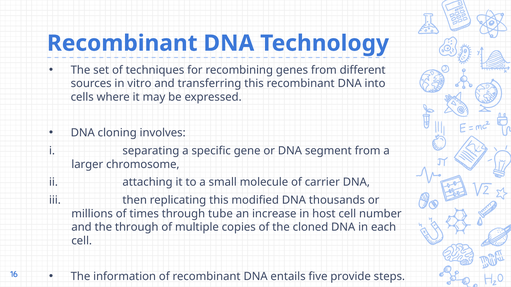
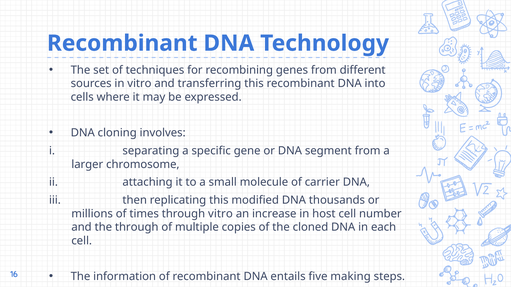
through tube: tube -> vitro (220, 214)
provide: provide -> making (351, 277)
